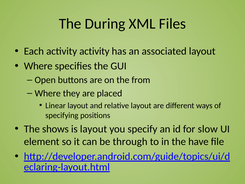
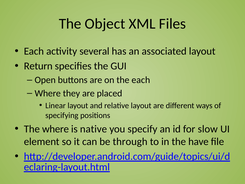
During: During -> Object (105, 24)
activity activity: activity -> several (94, 51)
Where: Where -> Return (38, 66)
the from: from -> each (141, 80)
The shows: shows -> where (55, 129)
is layout: layout -> native (93, 129)
